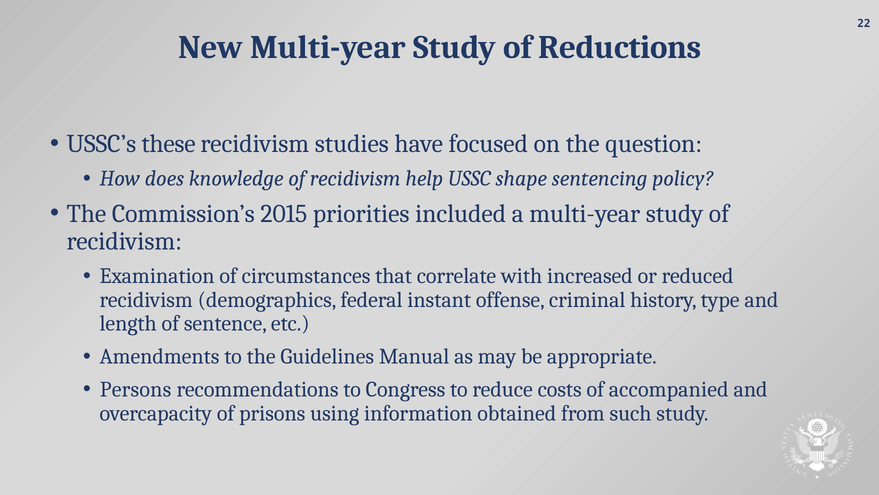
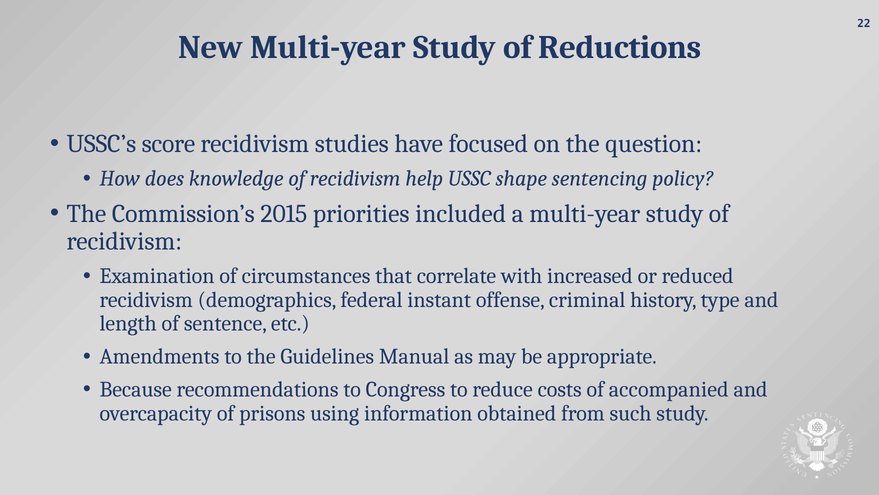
these: these -> score (168, 144)
Persons: Persons -> Because (136, 389)
